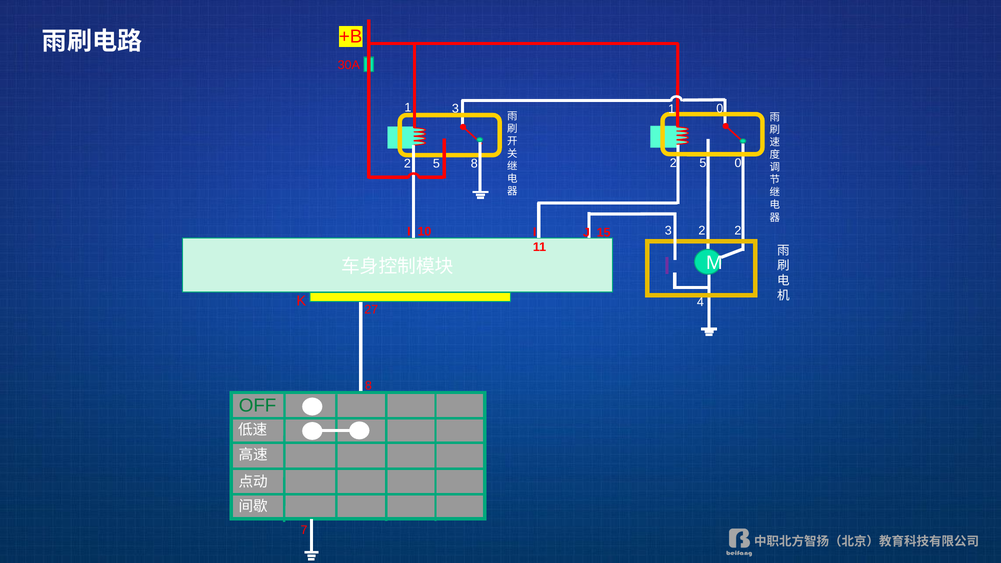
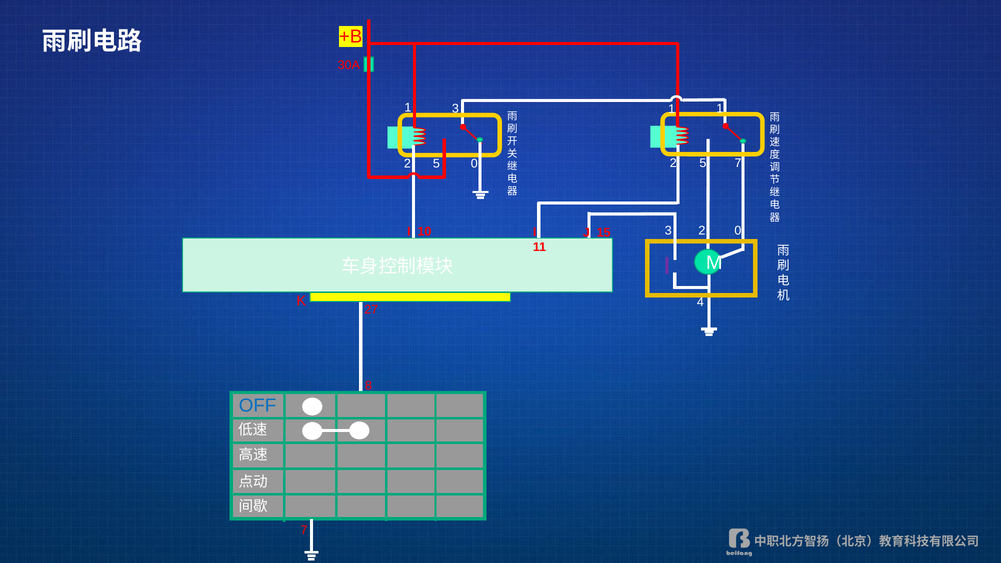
1 0: 0 -> 1 (720, 108)
2 0: 0 -> 7 (738, 163)
8: 8 -> 0 (474, 164)
3 2 2: 2 -> 0 (738, 231)
OFF colour: green -> blue (258, 405)
